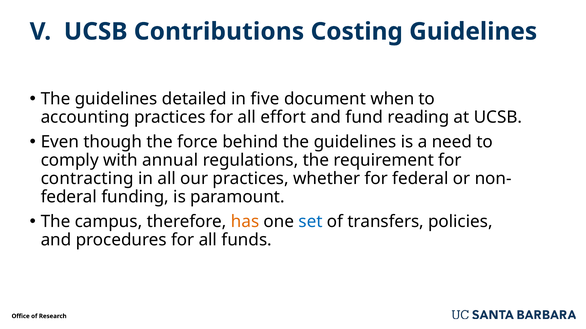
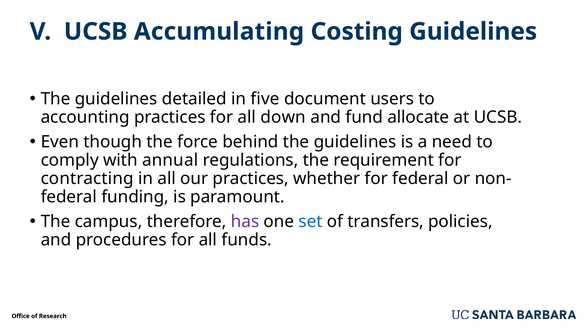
Contributions: Contributions -> Accumulating (219, 32)
when: when -> users (392, 99)
effort: effort -> down (283, 117)
reading: reading -> allocate (418, 117)
has colour: orange -> purple (245, 222)
